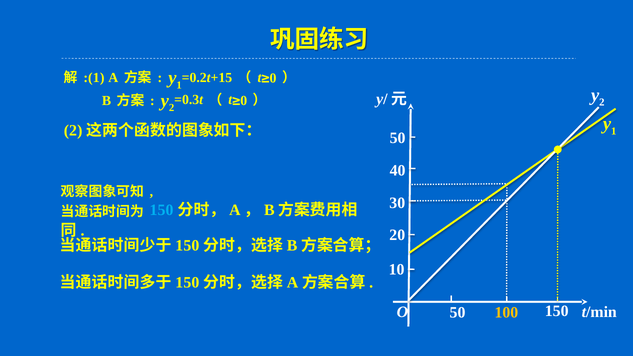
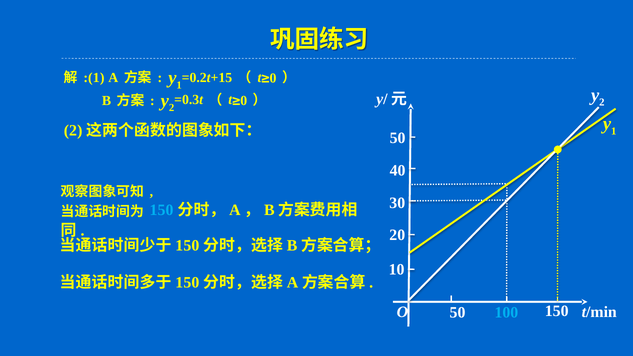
100 colour: yellow -> light blue (506, 312)
